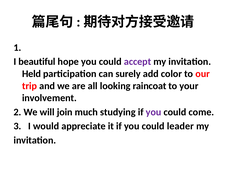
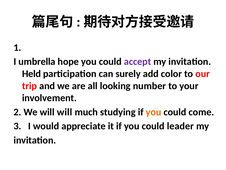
beautiful: beautiful -> umbrella (37, 61)
raincoat: raincoat -> number (149, 86)
will join: join -> will (65, 112)
you colour: purple -> orange (154, 112)
